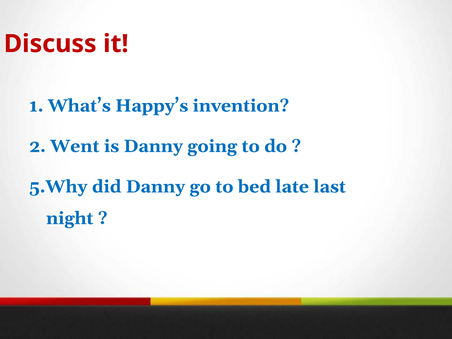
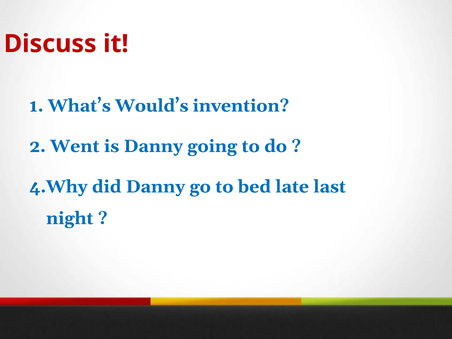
Happy’s: Happy’s -> Would’s (152, 106)
5.Why: 5.Why -> 4.Why (58, 187)
